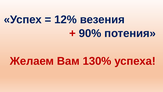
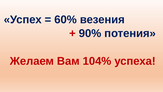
12%: 12% -> 60% (66, 19)
130%: 130% -> 104% (97, 61)
